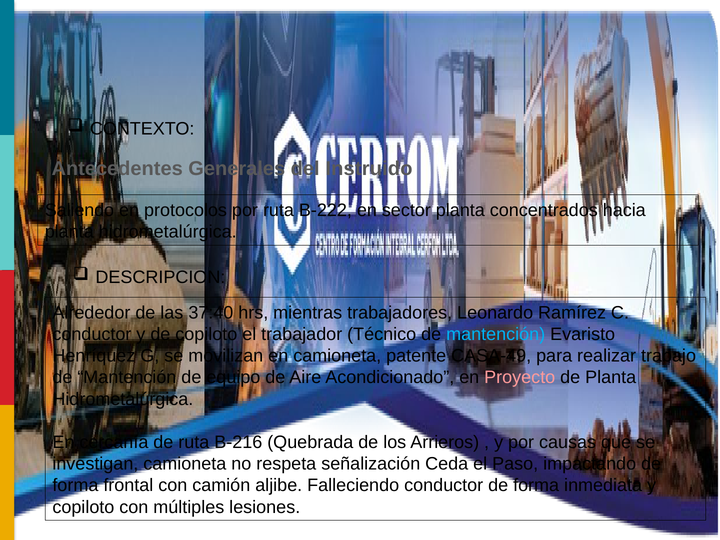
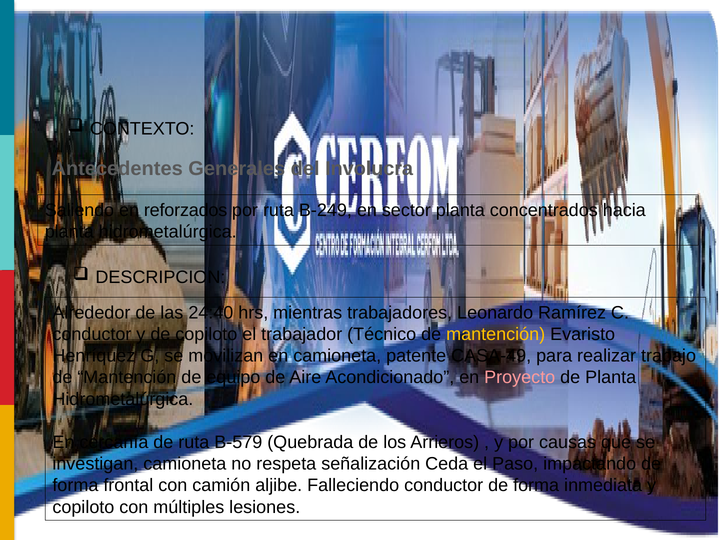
Instruido: Instruido -> Involucra (369, 169)
protocolos: protocolos -> reforzados (186, 210)
B-222: B-222 -> B-249 (325, 210)
37:40: 37:40 -> 24:40 (211, 313)
mantención colour: light blue -> yellow (496, 334)
B-216: B-216 -> B-579 (238, 442)
